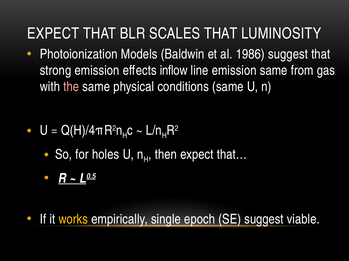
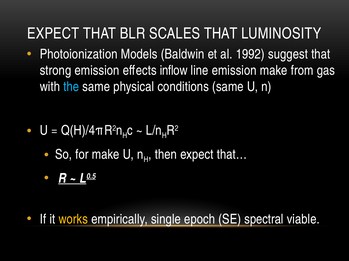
1986: 1986 -> 1992 (250, 54)
emission same: same -> make (274, 71)
the colour: pink -> light blue (71, 87)
for holes: holes -> make (106, 155)
SE suggest: suggest -> spectral (264, 220)
